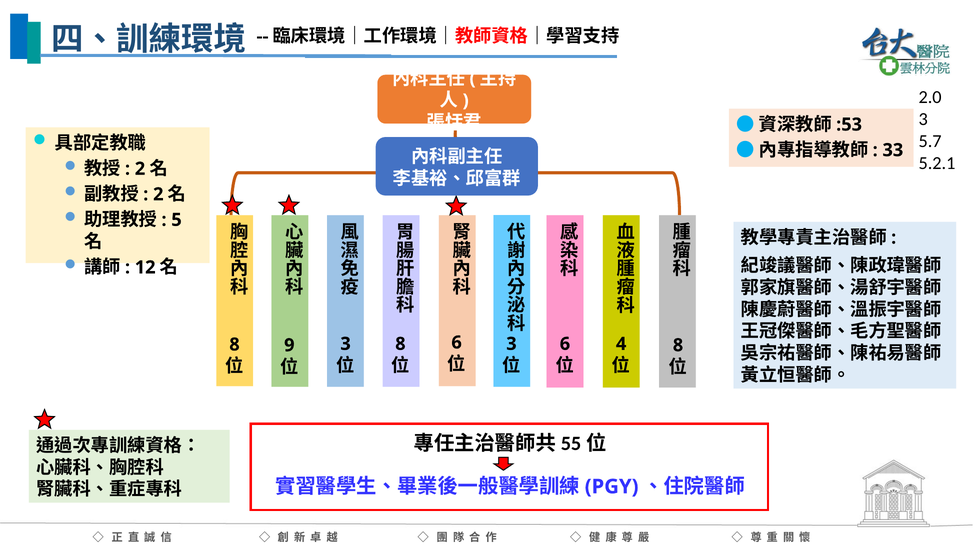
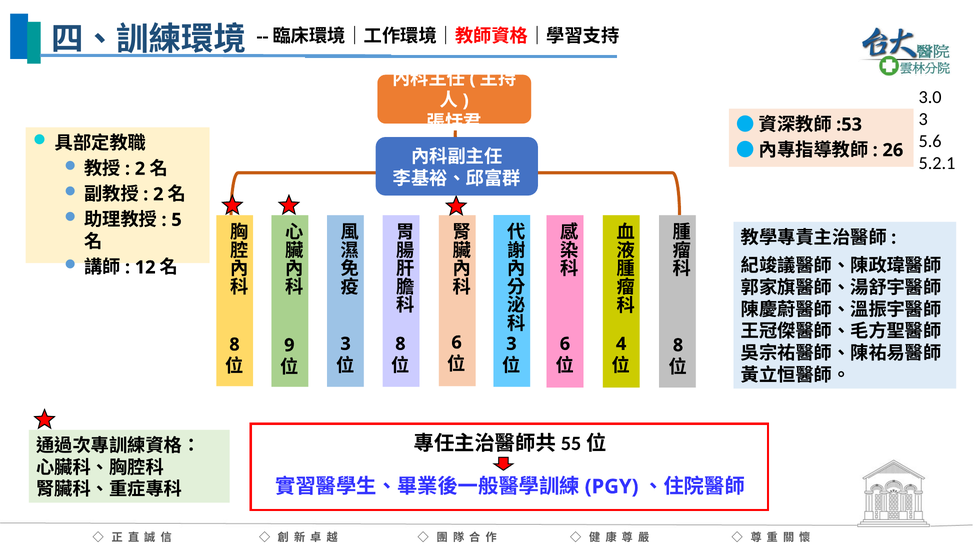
2.0: 2.0 -> 3.0 (930, 97)
5.7: 5.7 -> 5.6 (930, 141)
33: 33 -> 26 (893, 150)
